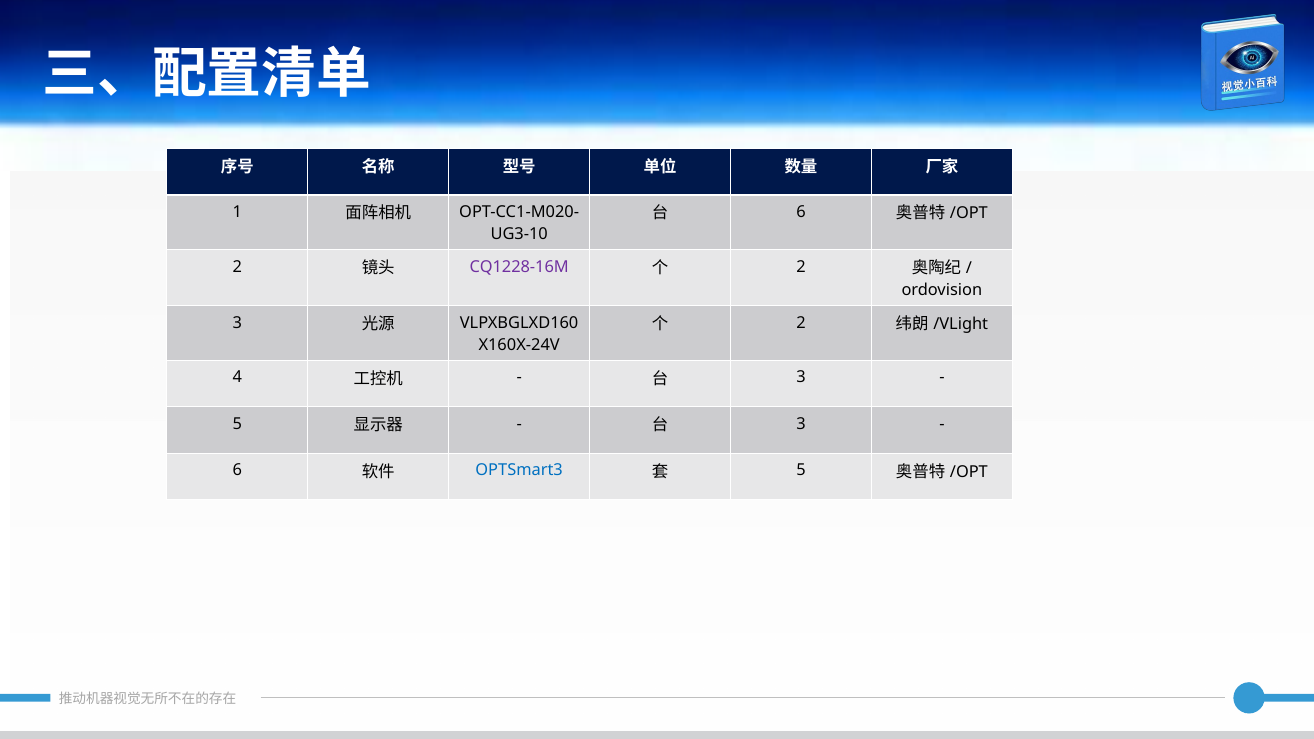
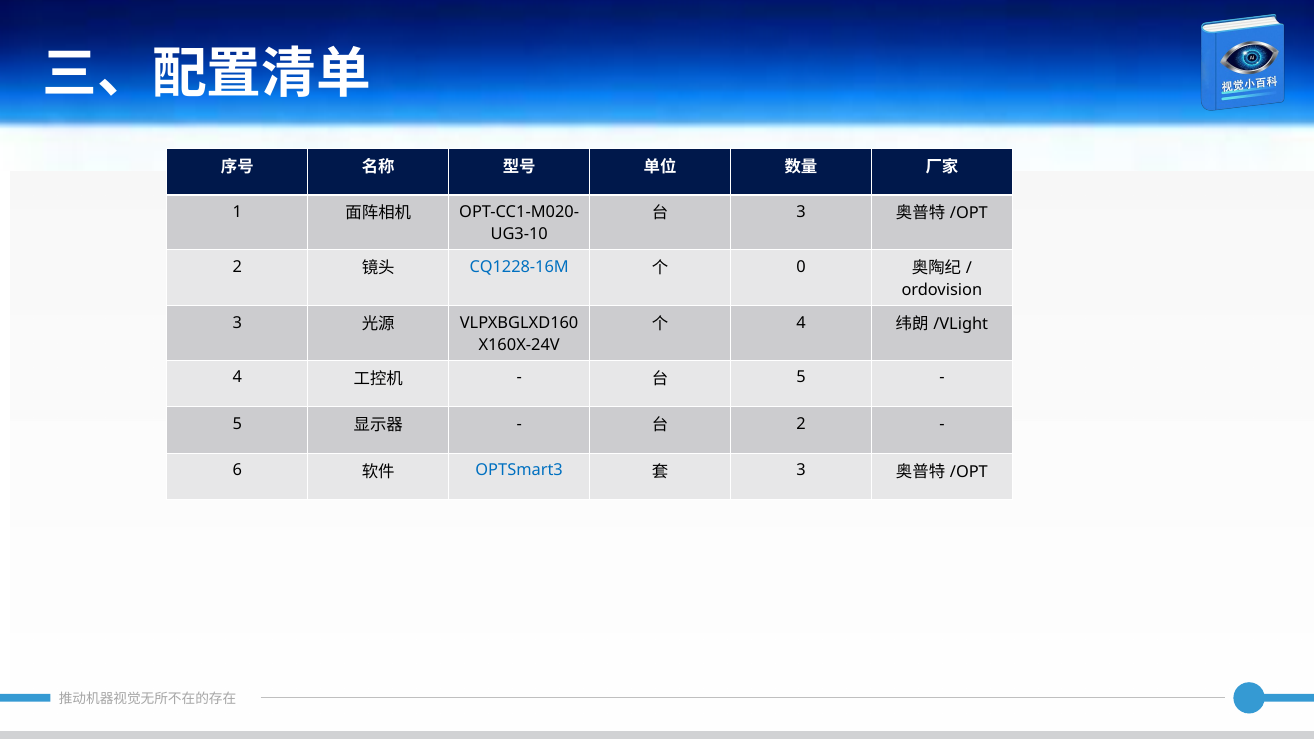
6: 6 -> 3 (801, 212)
CQ1228-16M colour: purple -> blue (519, 267)
2: 2 -> 0 (801, 267)
2: 2 -> 4 (801, 323)
3: 3 -> 5 (801, 377)
3: 3 -> 2 (801, 424)
5: 5 -> 3 (801, 470)
